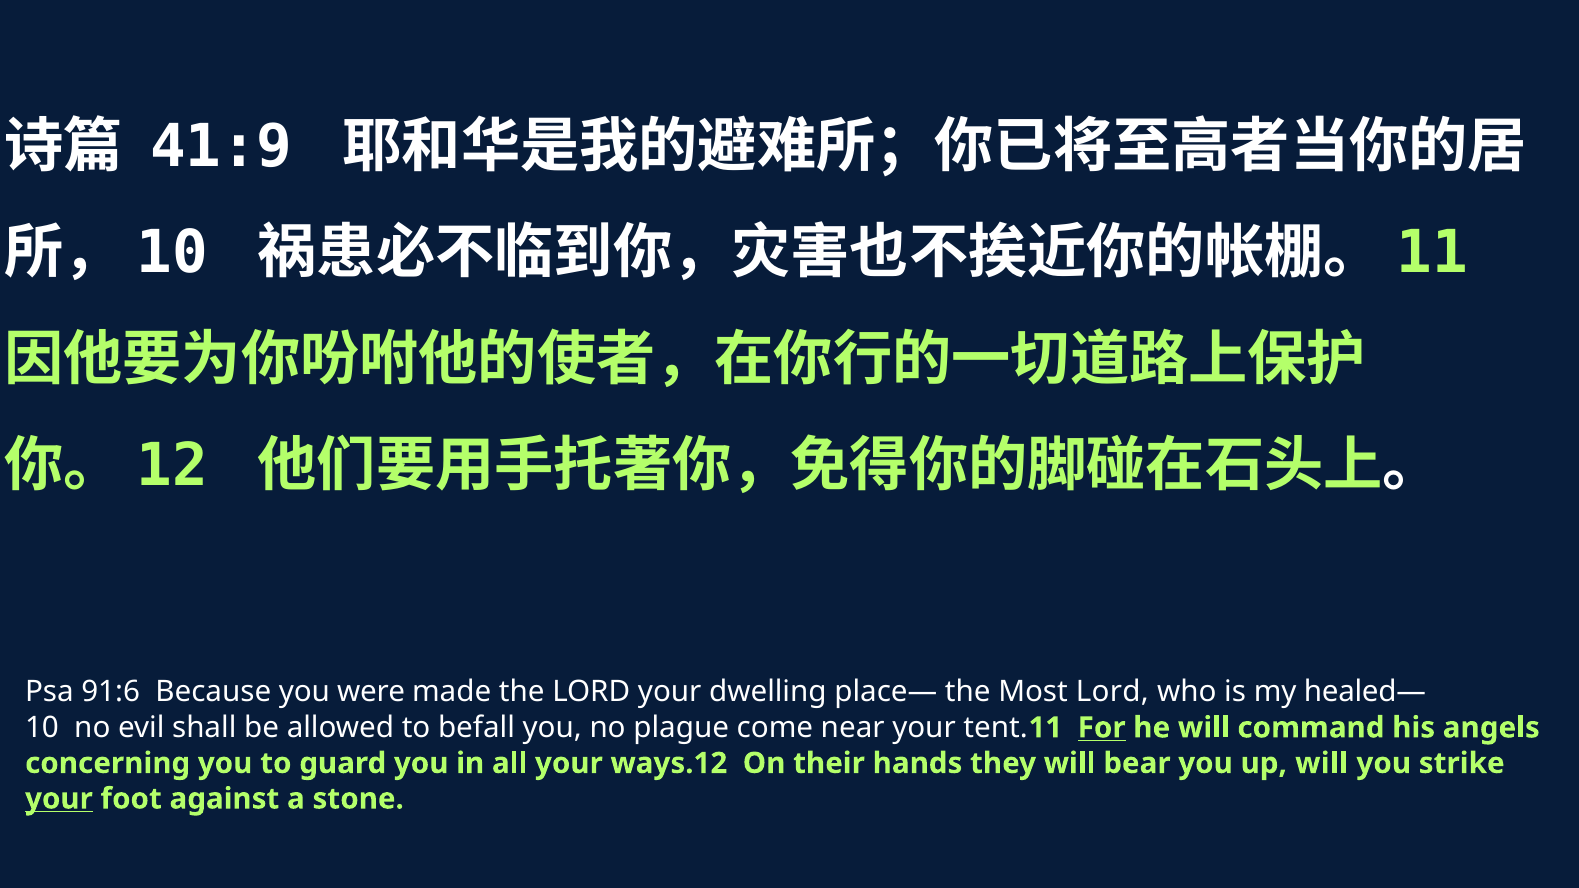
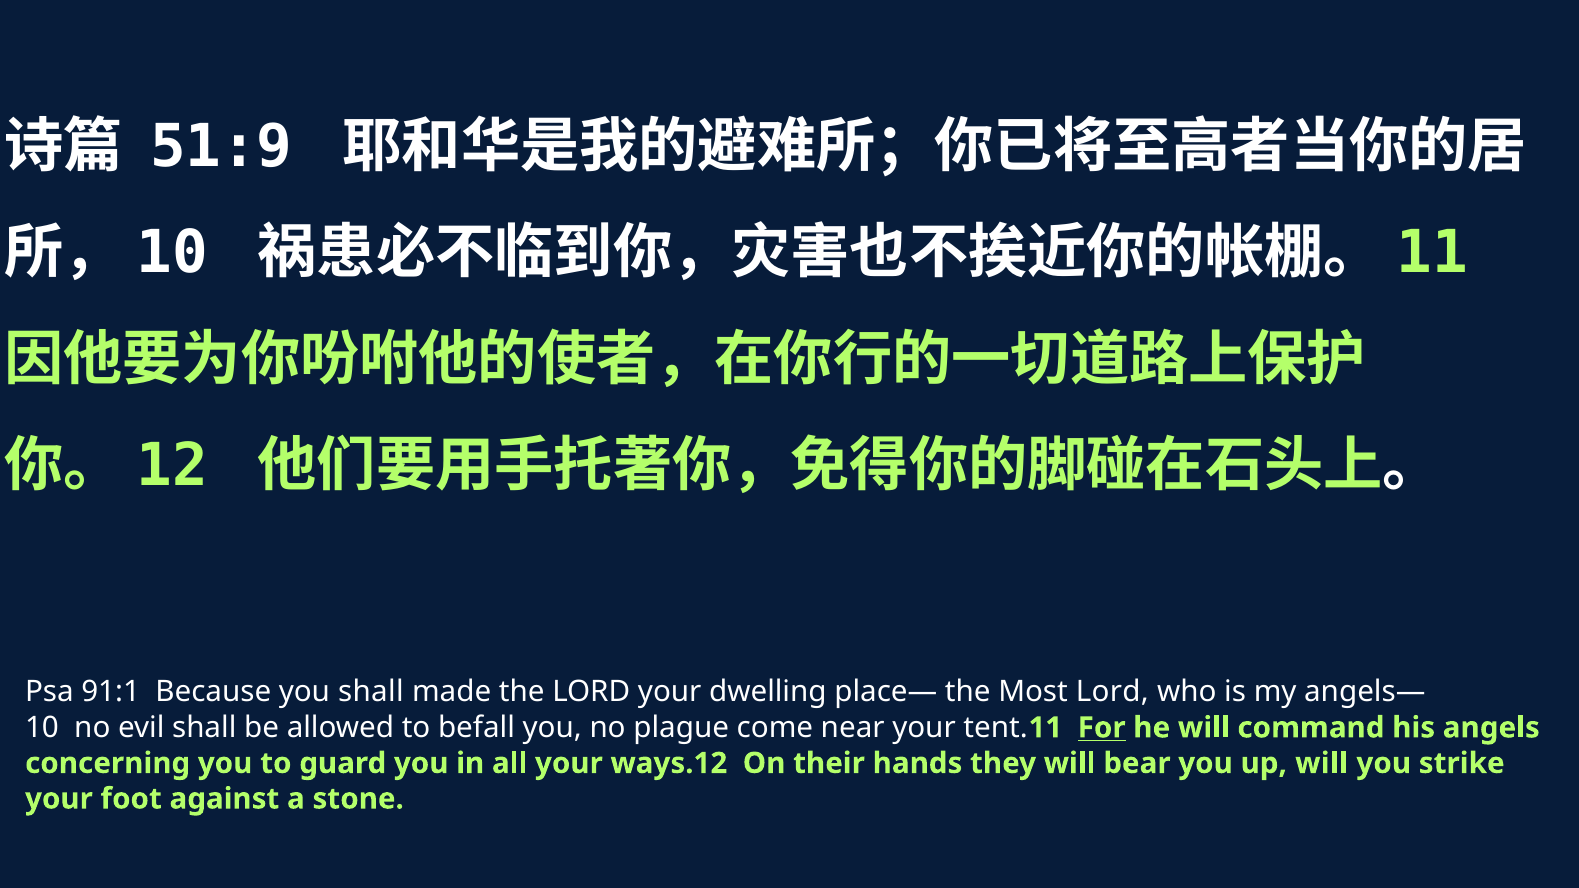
41:9: 41:9 -> 51:9 (221, 147)
91:6: 91:6 -> 91:1 (111, 692)
you were: were -> shall (371, 692)
healed—: healed— -> angels— (1365, 692)
your underline: present -> none (59, 799)
